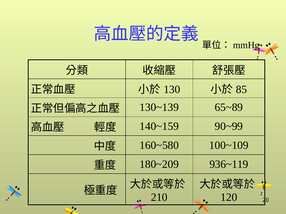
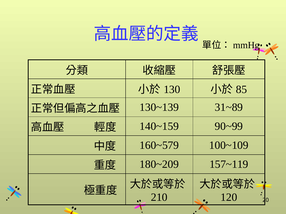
65~89: 65~89 -> 31~89 (229, 108)
160~580: 160~580 -> 160~579 (159, 146)
936~119: 936~119 -> 157~119 (229, 165)
